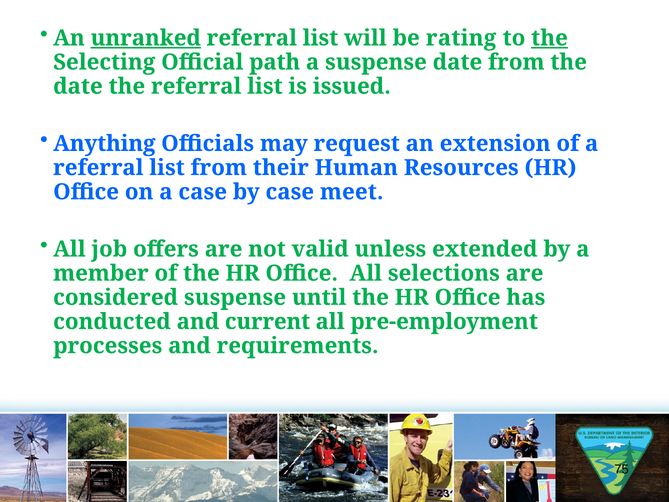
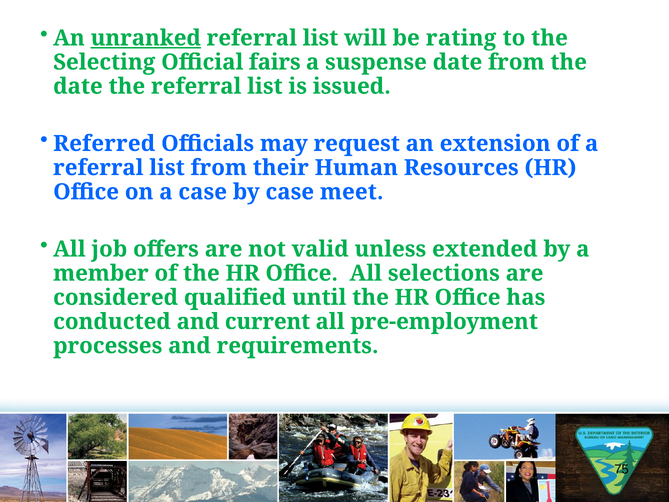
the underline: present -> none (550, 38)
path: path -> fairs (275, 62)
Anything: Anything -> Referred (104, 144)
considered suspense: suspense -> qualified (235, 297)
